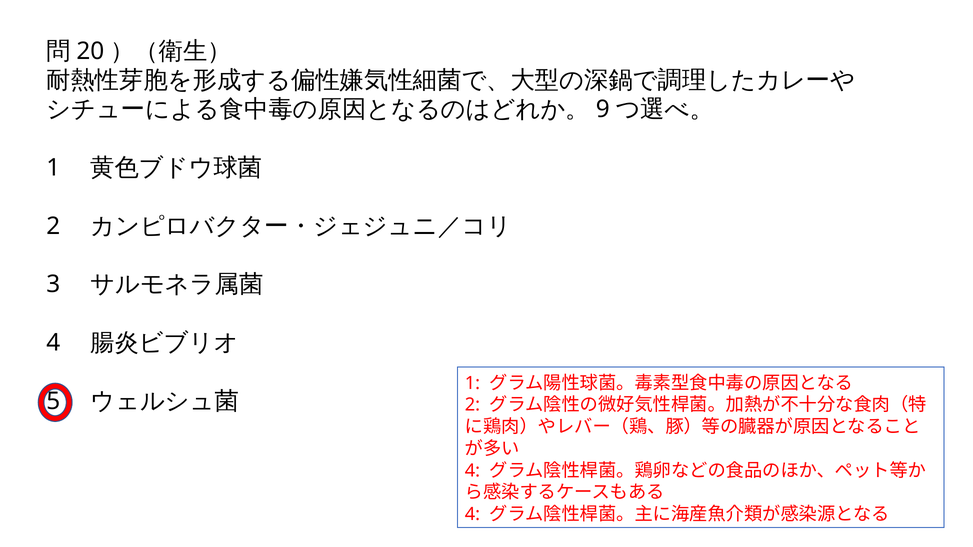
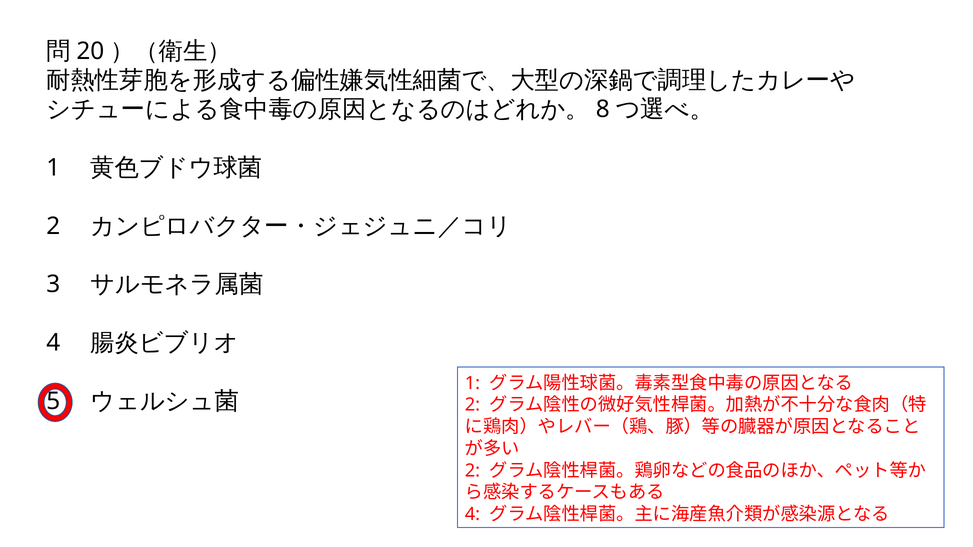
9: 9 -> 8 (603, 109)
4: 4 -> 2 (472, 471)
